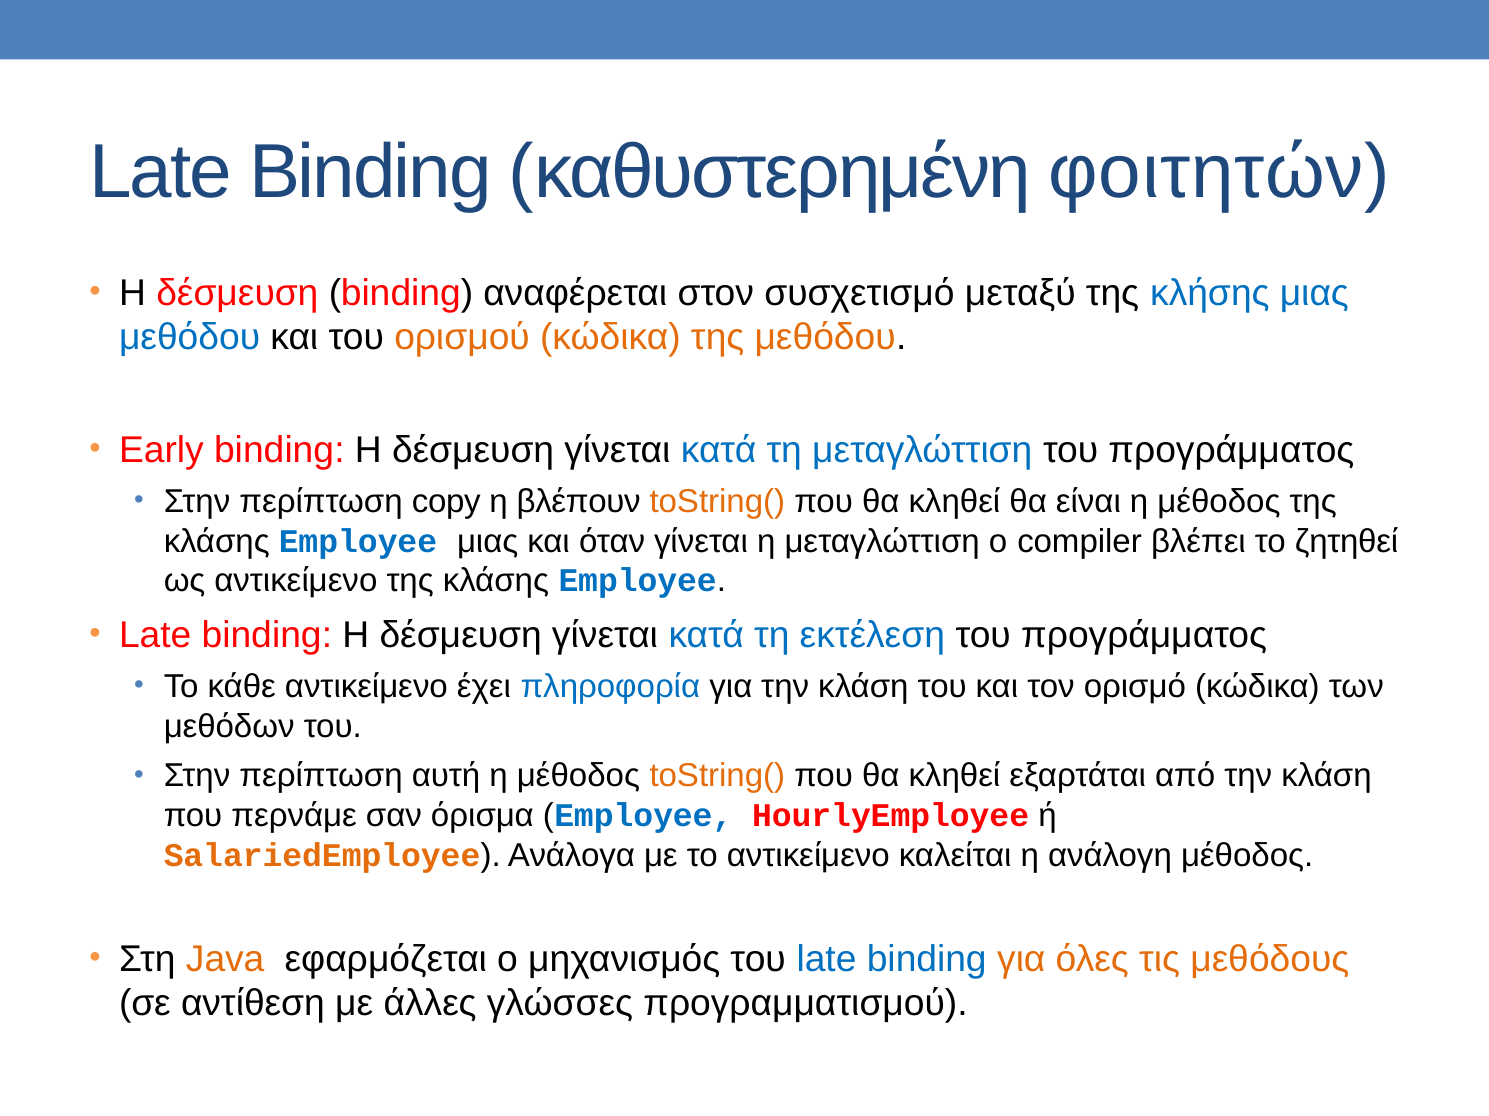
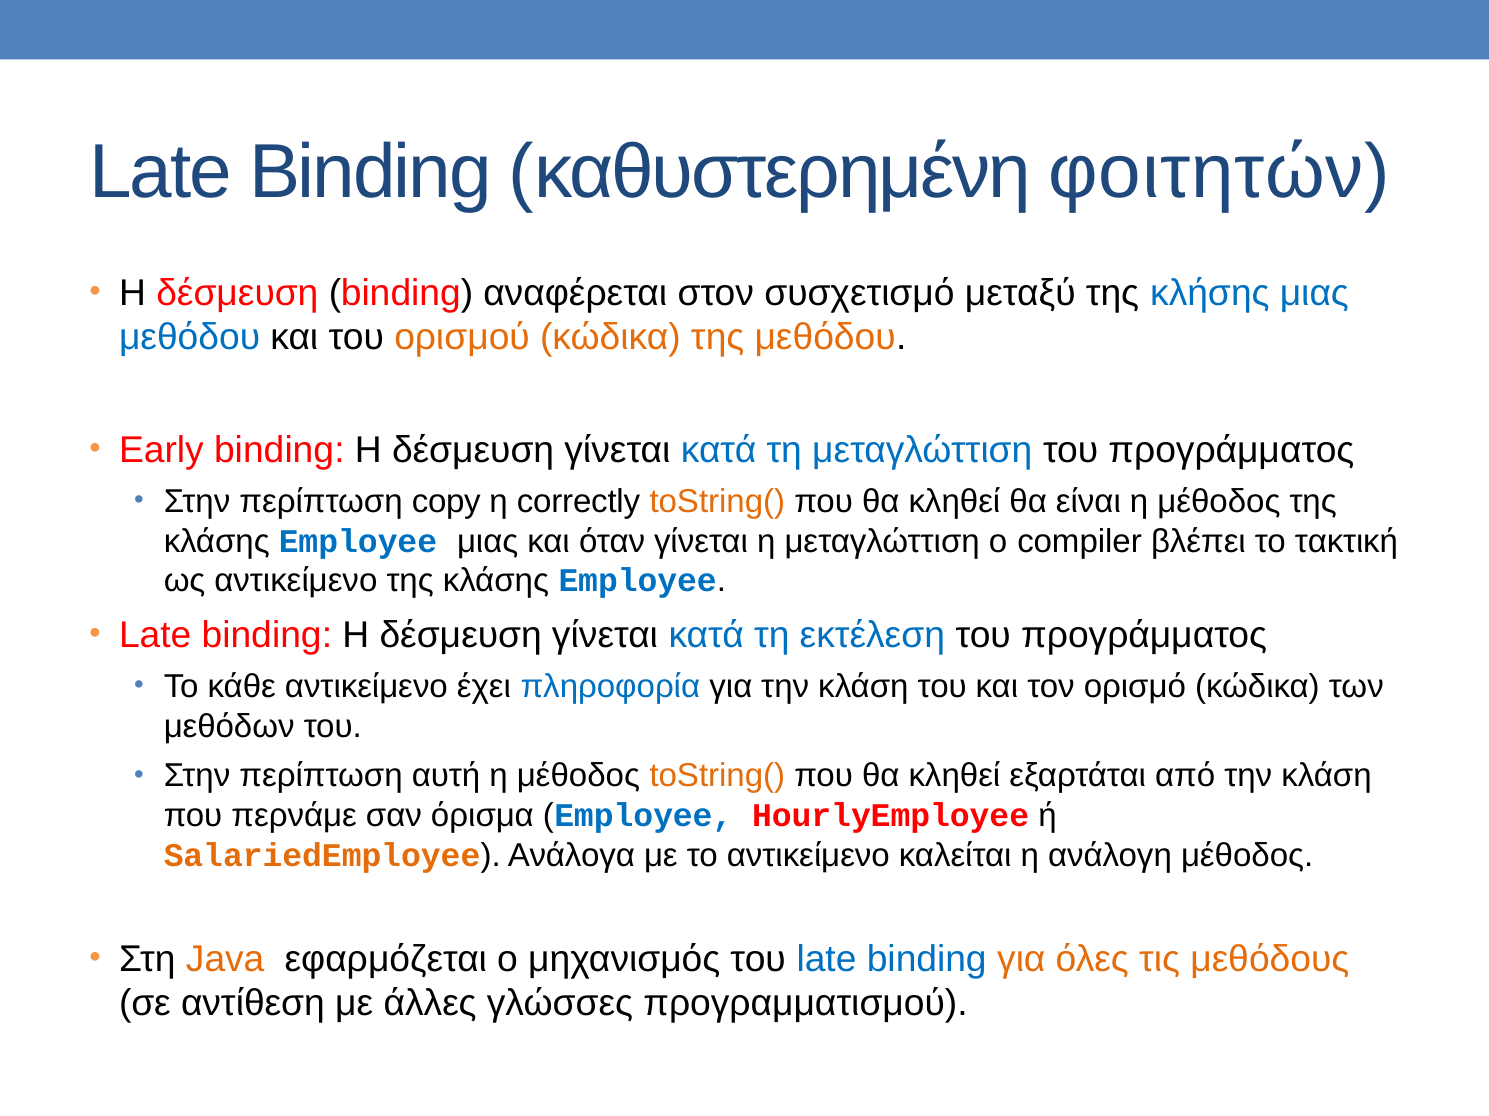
βλέπουν: βλέπουν -> correctly (579, 502)
ζητηθεί: ζητηθεί -> τακτική (1346, 542)
